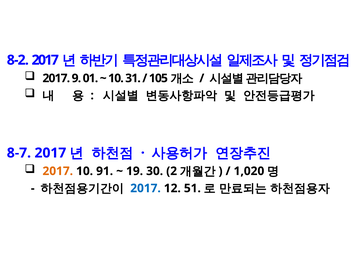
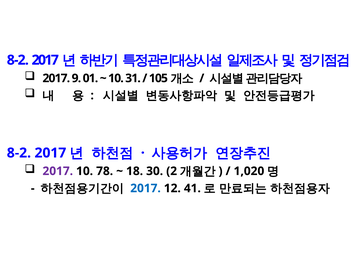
8-7: 8-7 -> 8-2 (19, 153)
2017 colour: orange -> purple (58, 171)
91: 91 -> 78 (105, 171)
19: 19 -> 18 (135, 171)
51: 51 -> 41 (192, 188)
